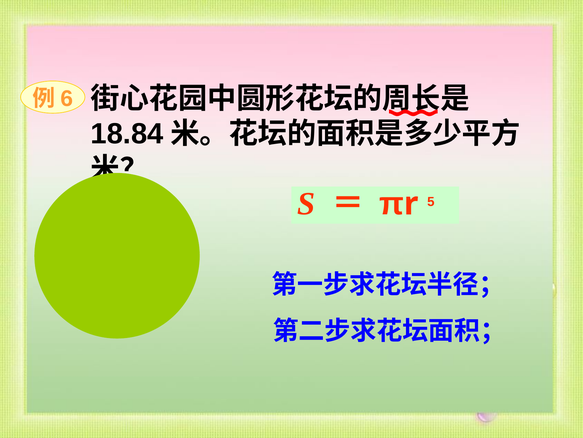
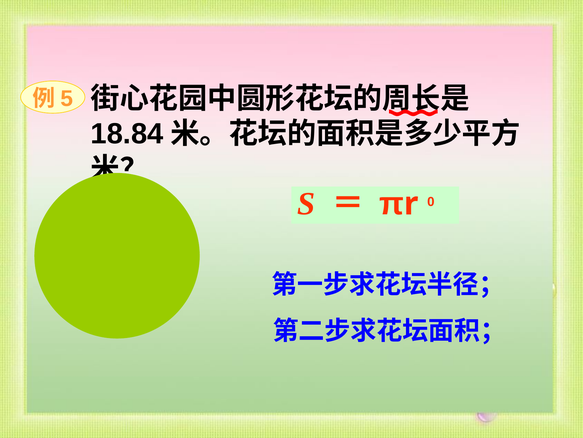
6: 6 -> 5 (67, 98)
5: 5 -> 0 (431, 202)
